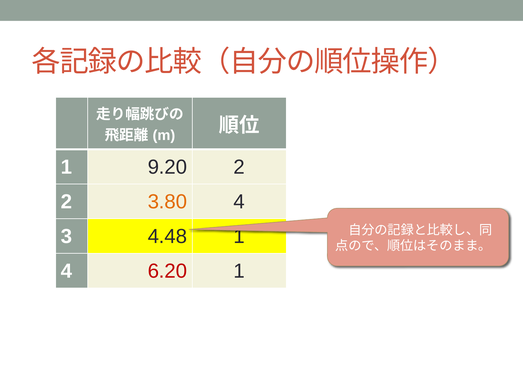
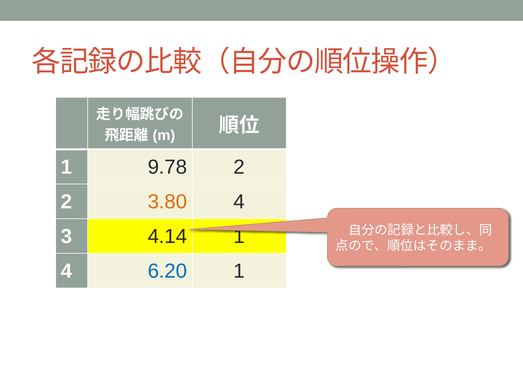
9.20: 9.20 -> 9.78 (167, 167)
4.48: 4.48 -> 4.14 (167, 237)
6.20 colour: red -> blue (167, 271)
